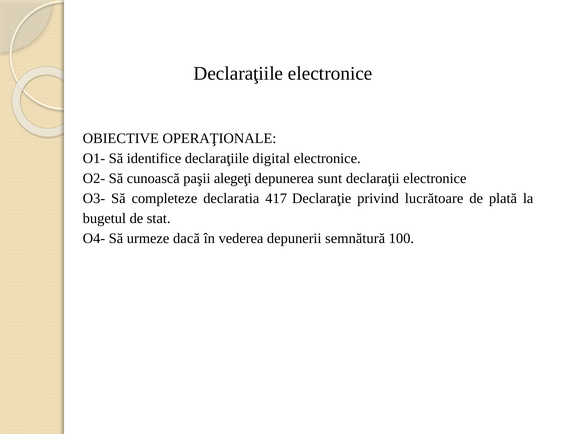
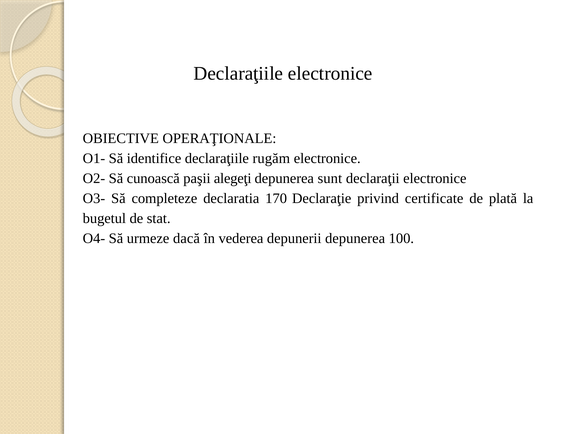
digital: digital -> rugăm (271, 158)
417: 417 -> 170 (276, 198)
lucrătoare: lucrătoare -> certificate (434, 198)
depunerii semnătură: semnătură -> depunerea (355, 238)
